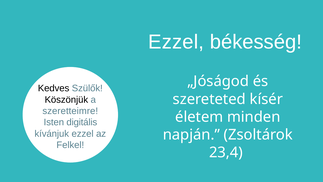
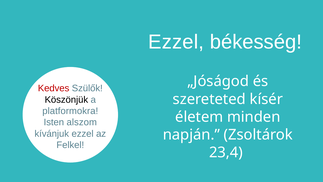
Kedves colour: black -> red (54, 88)
szeretteimre: szeretteimre -> platformokra (70, 111)
digitális: digitális -> alszom (82, 122)
